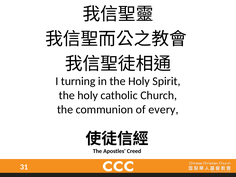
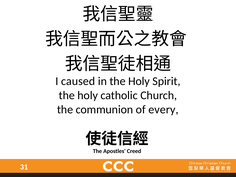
turning: turning -> caused (78, 81)
